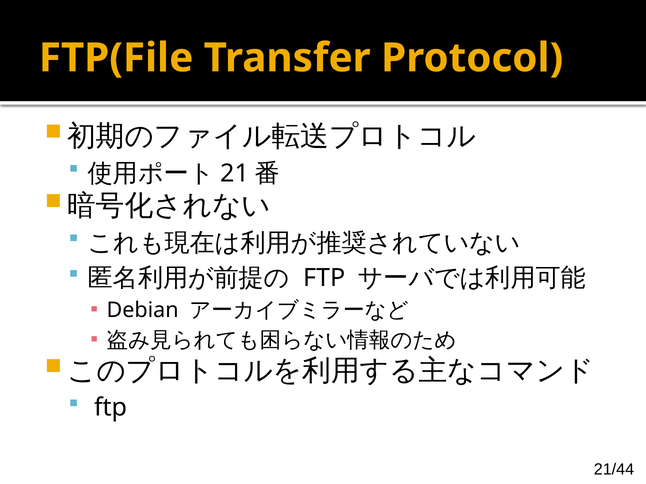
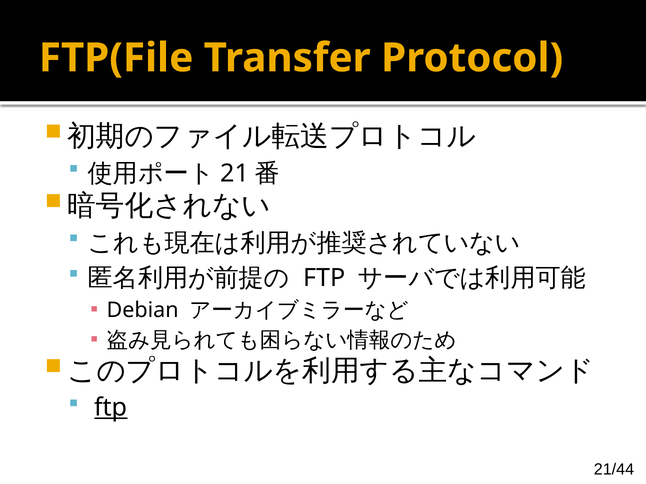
ftp underline: none -> present (111, 408)
